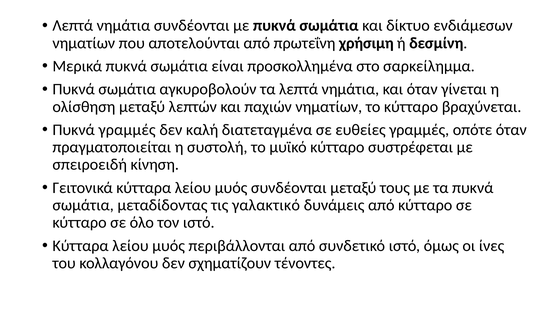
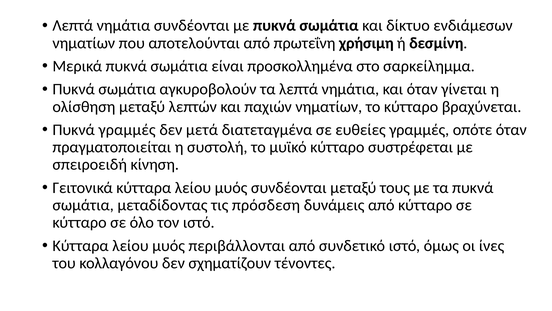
καλή: καλή -> μετά (202, 130)
γαλακτικό: γαλακτικό -> πρόσδεση (266, 205)
